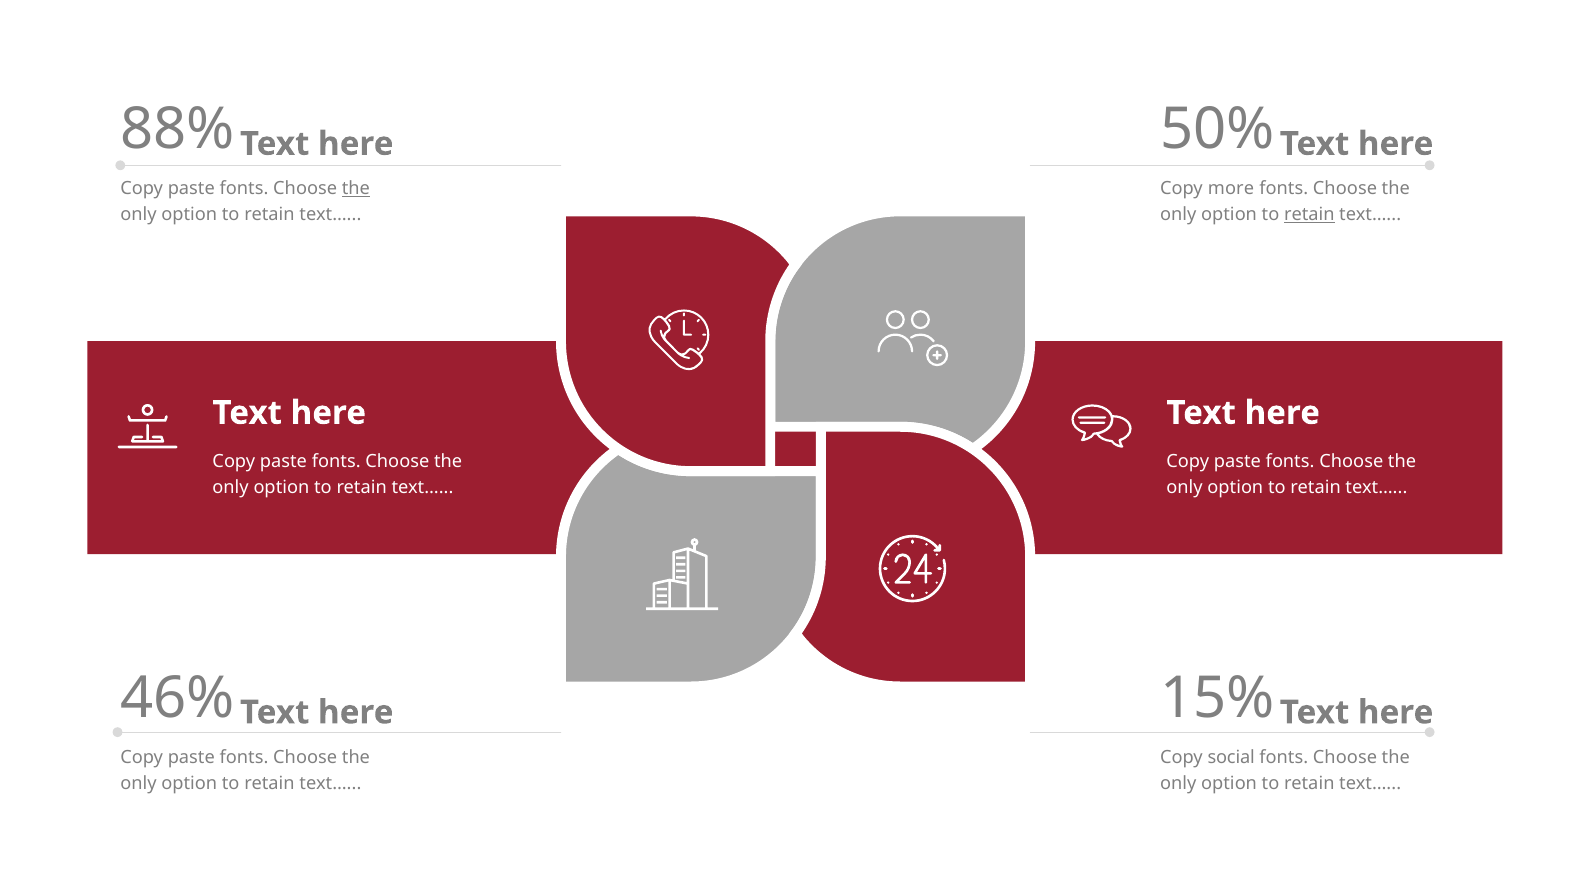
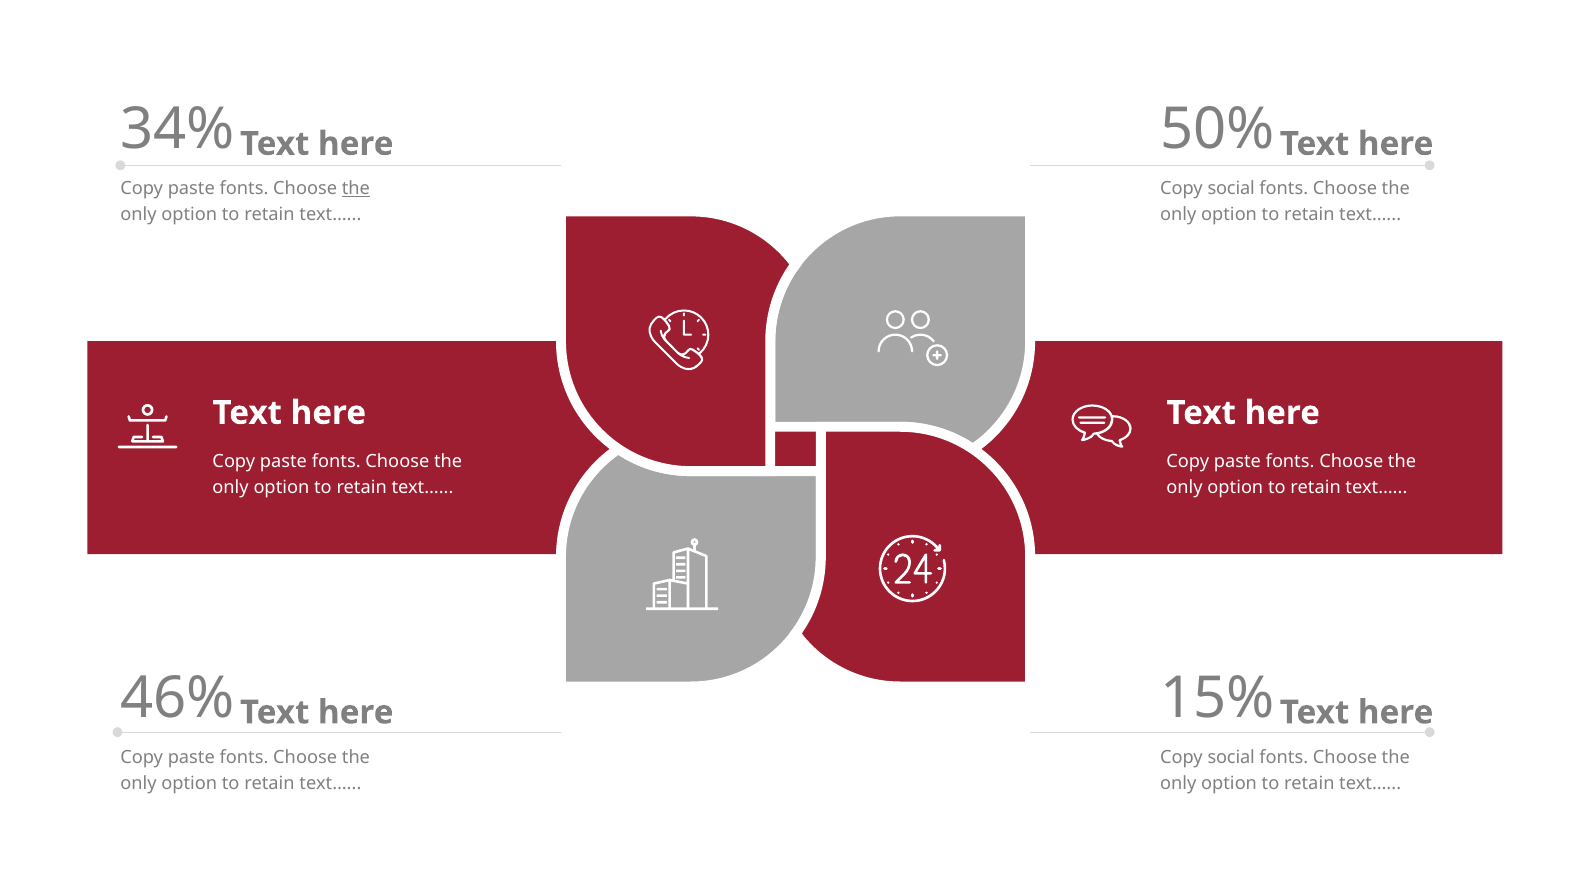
88%: 88% -> 34% (178, 130)
more: more -> social (1231, 188)
retain underline: present -> none (1309, 215)
